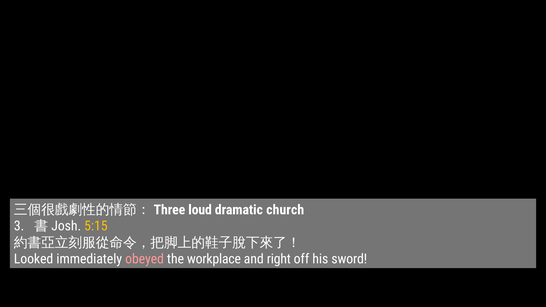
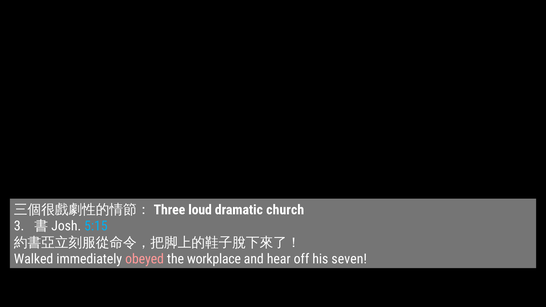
5:15 colour: yellow -> light blue (96, 226)
Looked: Looked -> Walked (34, 259)
right: right -> hear (279, 259)
sword: sword -> seven (349, 259)
